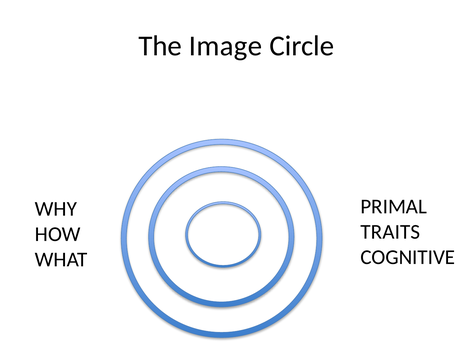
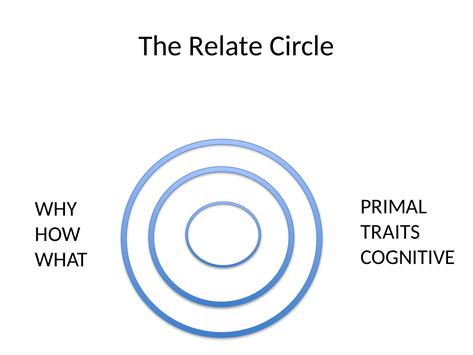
Image: Image -> Relate (226, 46)
